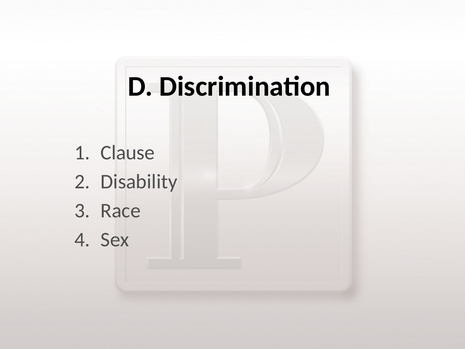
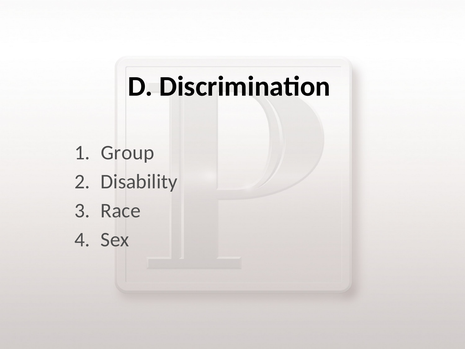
Clause: Clause -> Group (128, 152)
